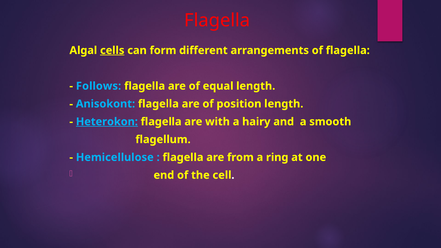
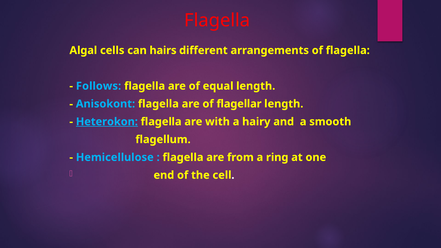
cells underline: present -> none (112, 50)
form: form -> hairs (163, 50)
position: position -> flagellar (239, 104)
